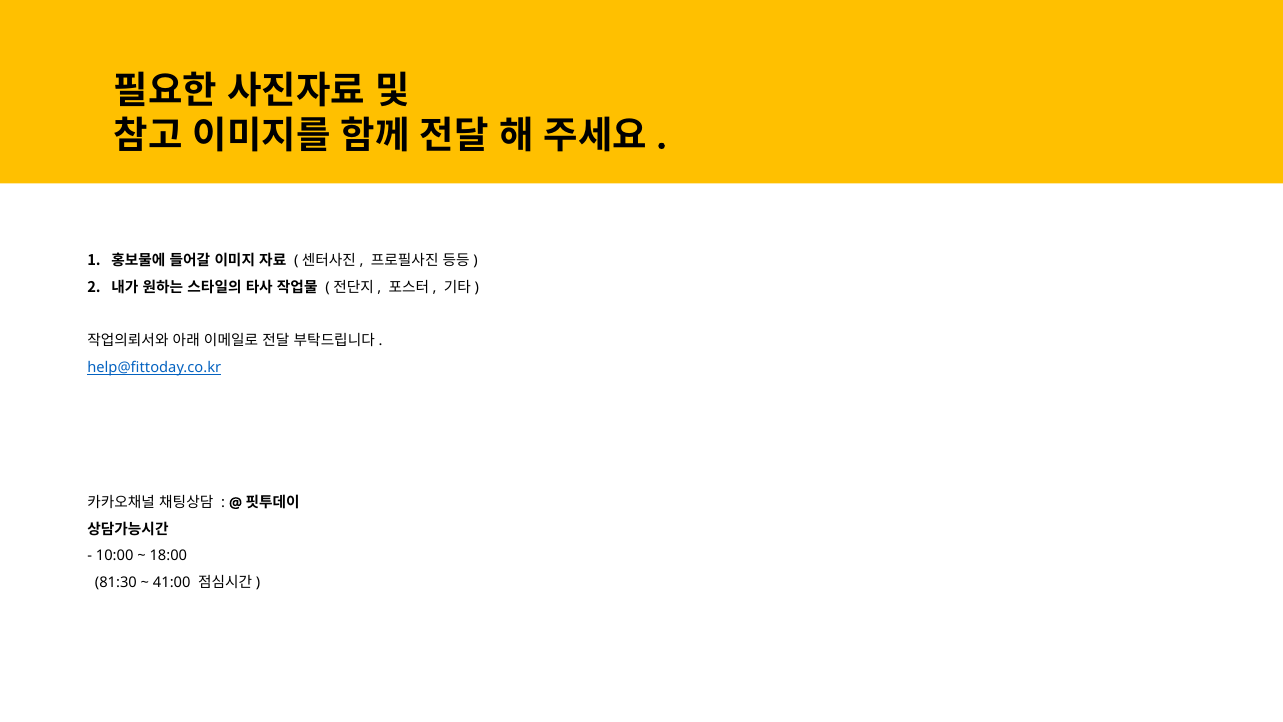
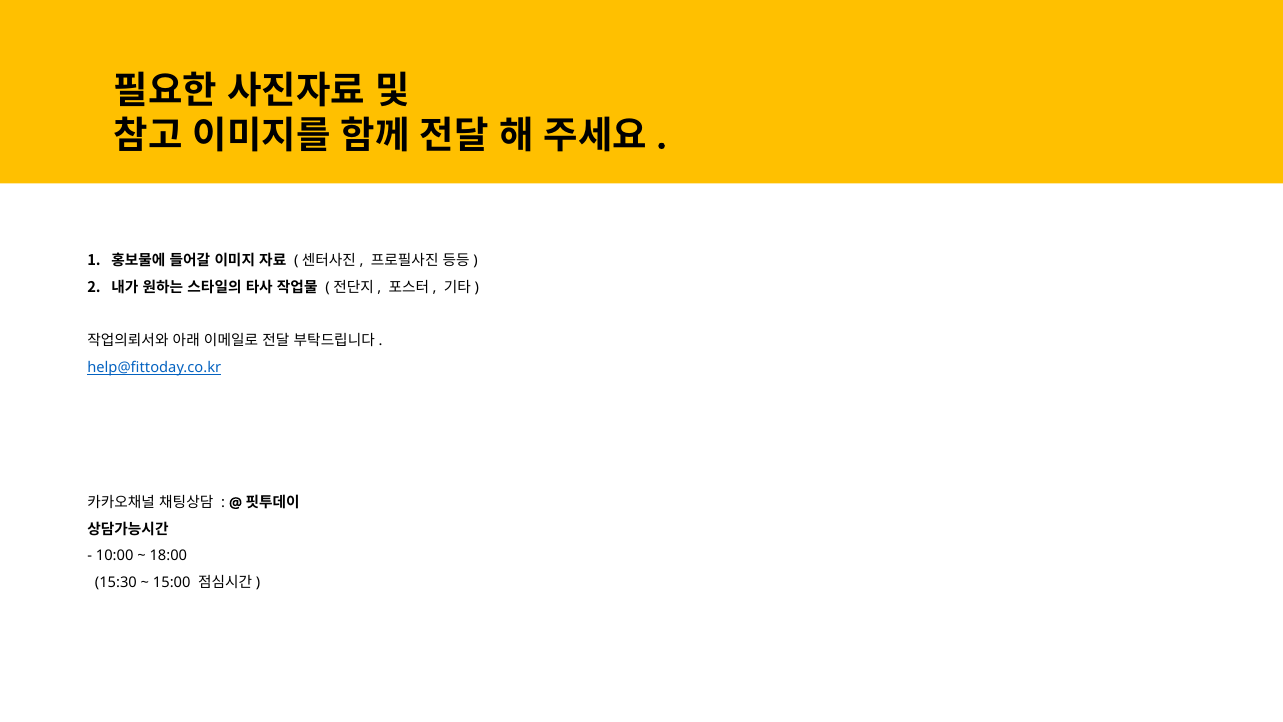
81:30: 81:30 -> 15:30 (116, 582)
41:00: 41:00 -> 15:00 (172, 582)
